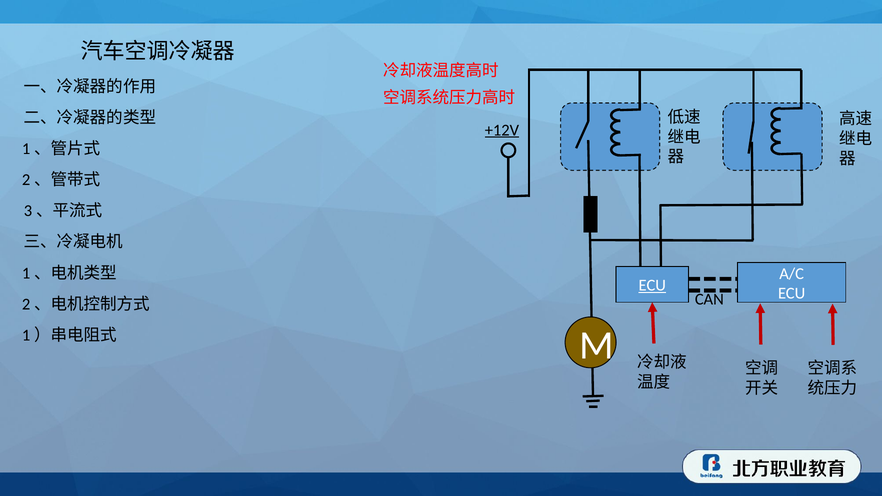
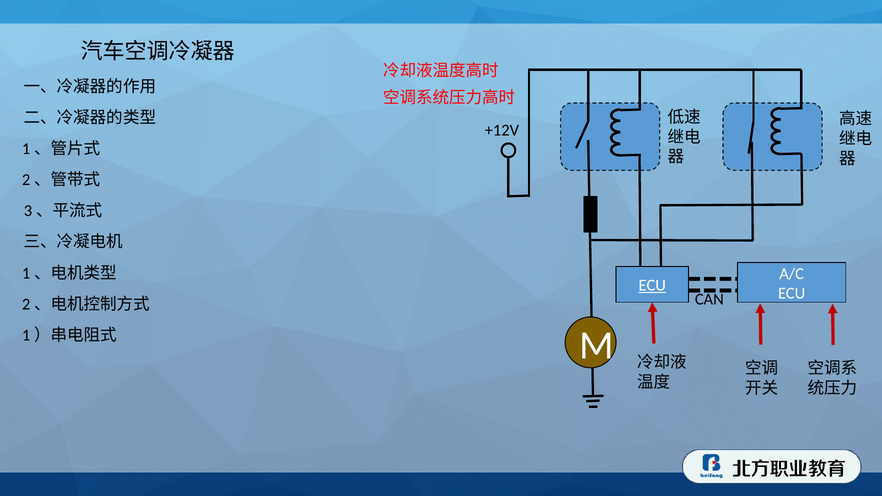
+12V underline: present -> none (502, 130)
